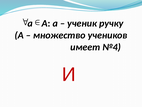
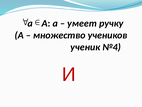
ученик: ученик -> умеет (82, 23)
имеет: имеет -> ученик (85, 47)
